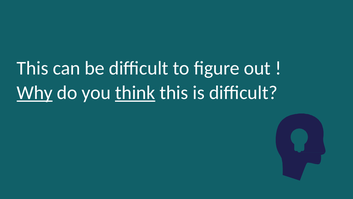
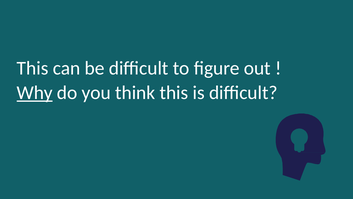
think underline: present -> none (135, 93)
